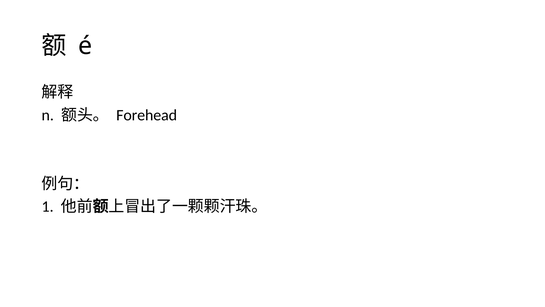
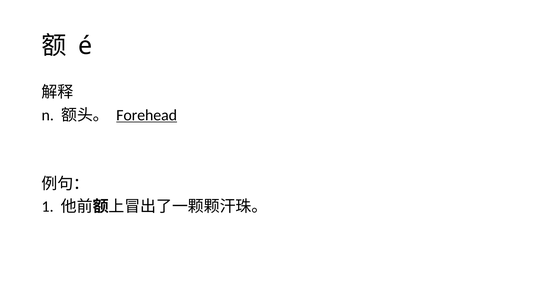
Forehead underline: none -> present (147, 115)
